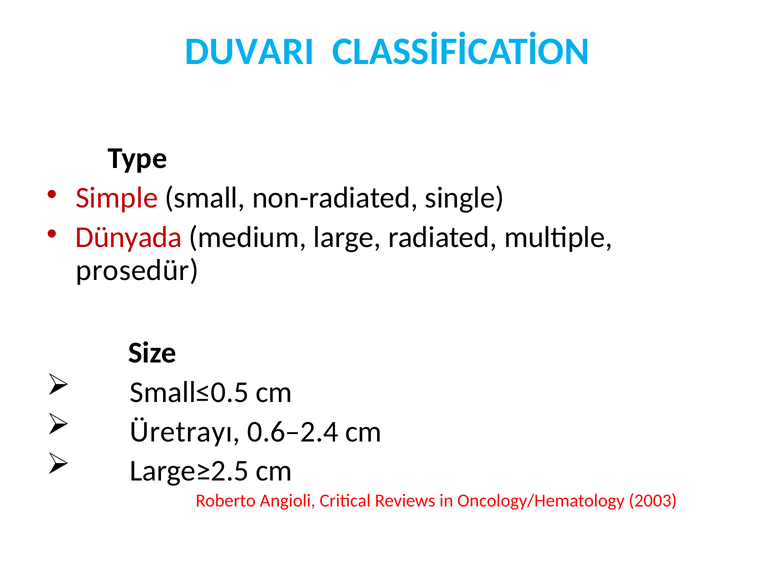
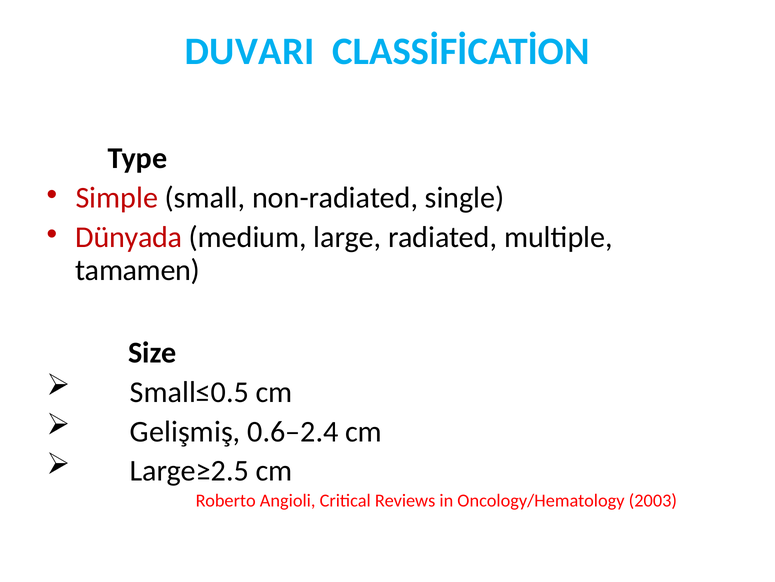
prosedür: prosedür -> tamamen (138, 270)
Üretrayı: Üretrayı -> Gelişmiş (185, 431)
